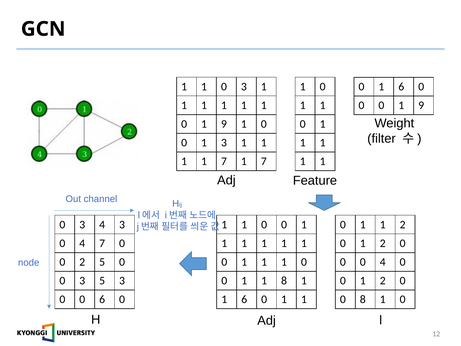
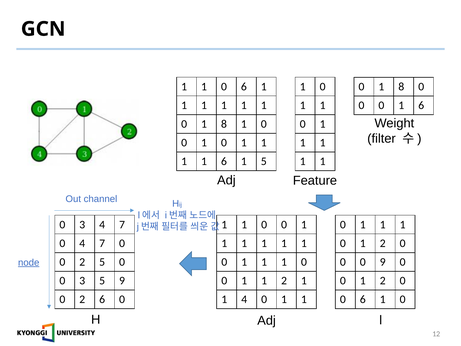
3: 3 -> 6 (244, 87)
6: 6 -> 8 (401, 87)
0 0 1 9: 9 -> 6 (421, 105)
9: 9 -> 8 (224, 124)
0 1 3: 3 -> 0 (224, 143)
1 1 7: 7 -> 6 (224, 161)
7: 7 -> 5 (264, 161)
3 4 3: 3 -> 7 (122, 225)
2: 2 -> 1 (403, 225)
0 0 4: 4 -> 9 (383, 262)
node underline: none -> present (29, 262)
5 3: 3 -> 9 (122, 281)
1 1 8: 8 -> 2 (284, 281)
0: 0 -> 2 (82, 299)
6: 6 -> 4 (244, 299)
8: 8 -> 6 (363, 299)
